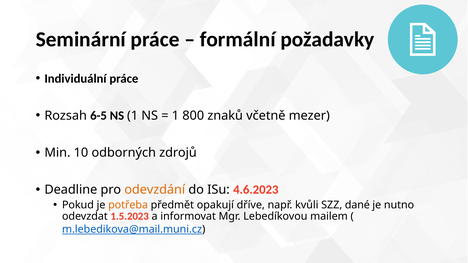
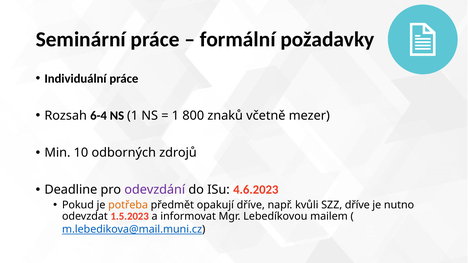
6-5: 6-5 -> 6-4 (99, 116)
odevzdání colour: orange -> purple (155, 190)
SZZ dané: dané -> dříve (357, 205)
